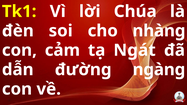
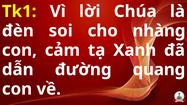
Ngát: Ngát -> Xanh (135, 50)
ngàng: ngàng -> quang (159, 70)
